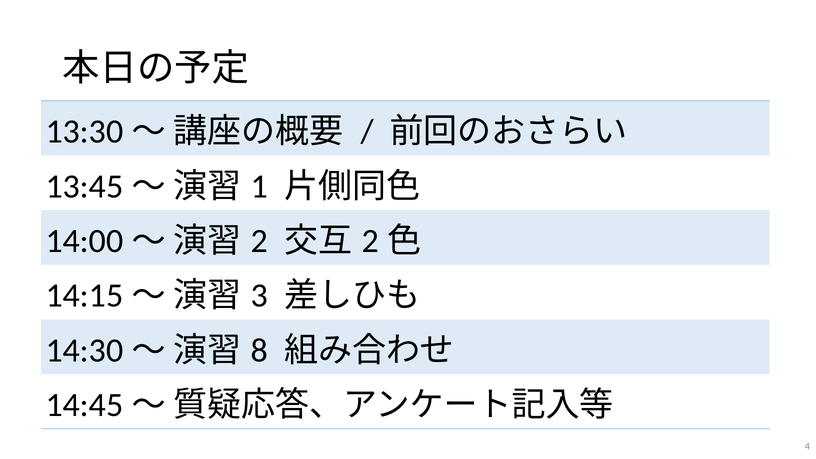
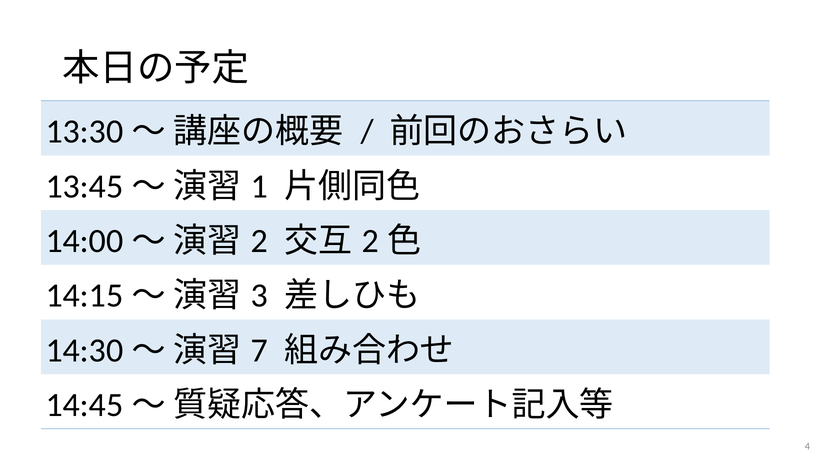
8: 8 -> 7 (260, 350)
